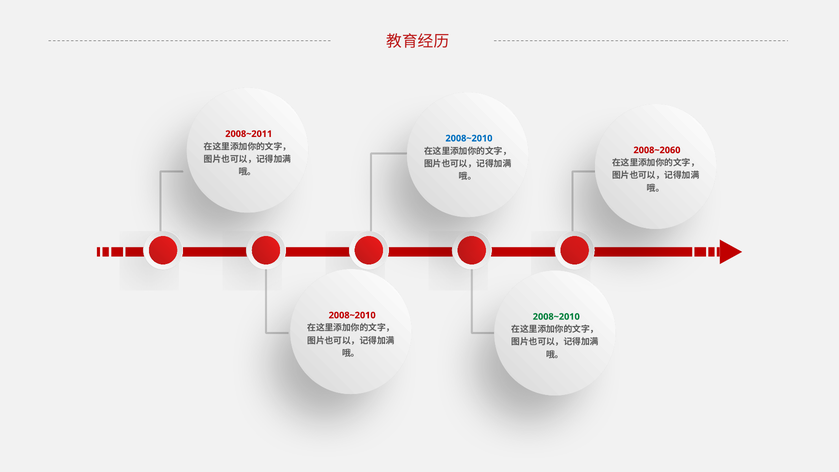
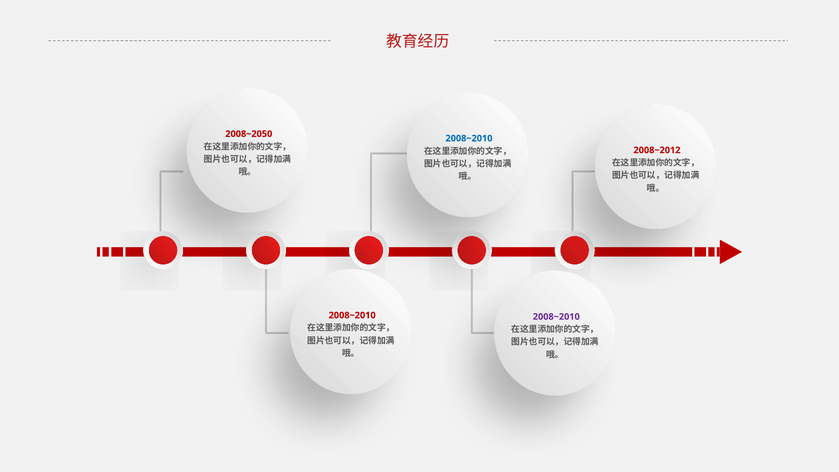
2008~2011: 2008~2011 -> 2008~2050 (249, 134)
2008~2060: 2008~2060 -> 2008~2012 (657, 150)
2008~2010 colour: green -> purple (556, 317)
